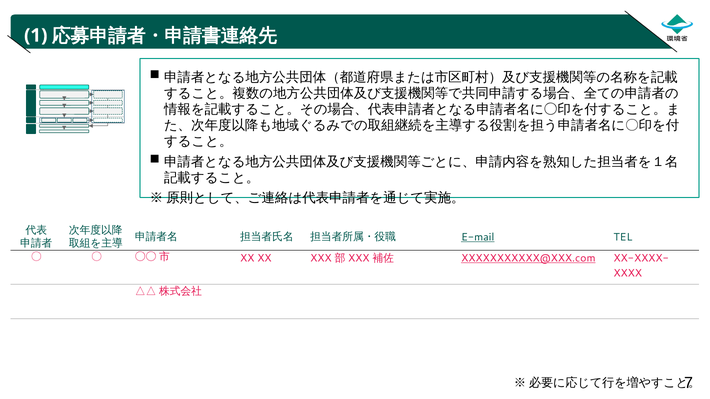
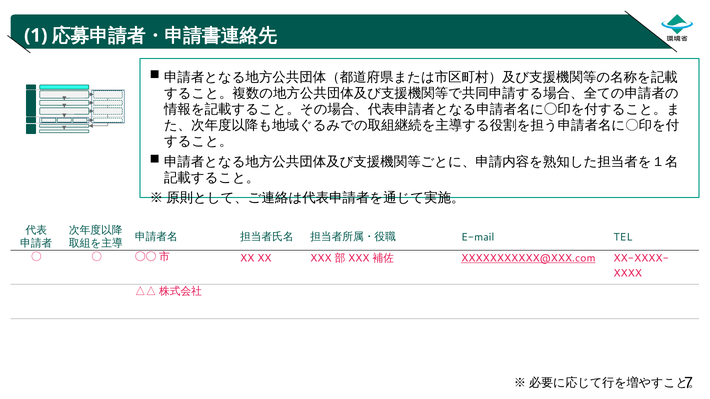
E-mail underline: present -> none (478, 237)
